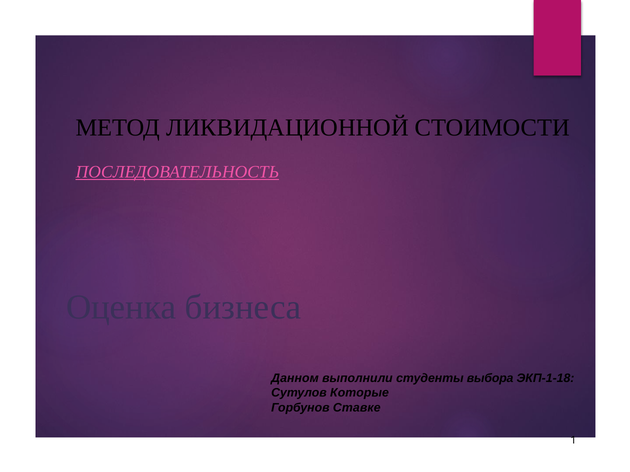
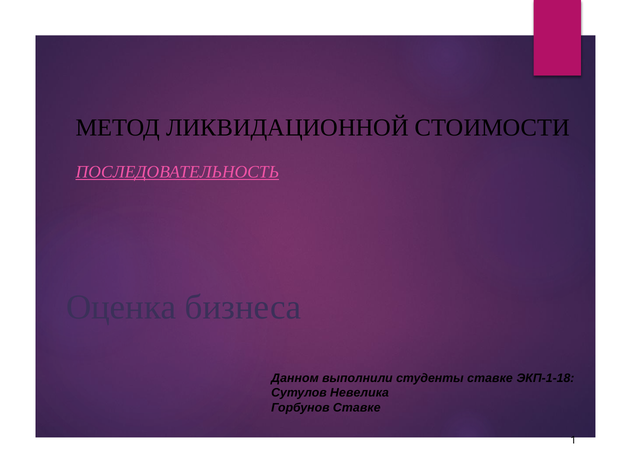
студенты выбора: выбора -> ставке (490, 378)
Которые: Которые -> Невелика (360, 393)
